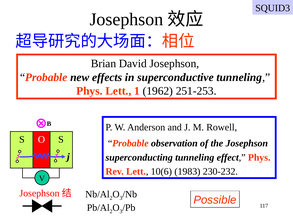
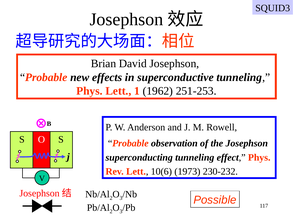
1983: 1983 -> 1973 (187, 171)
